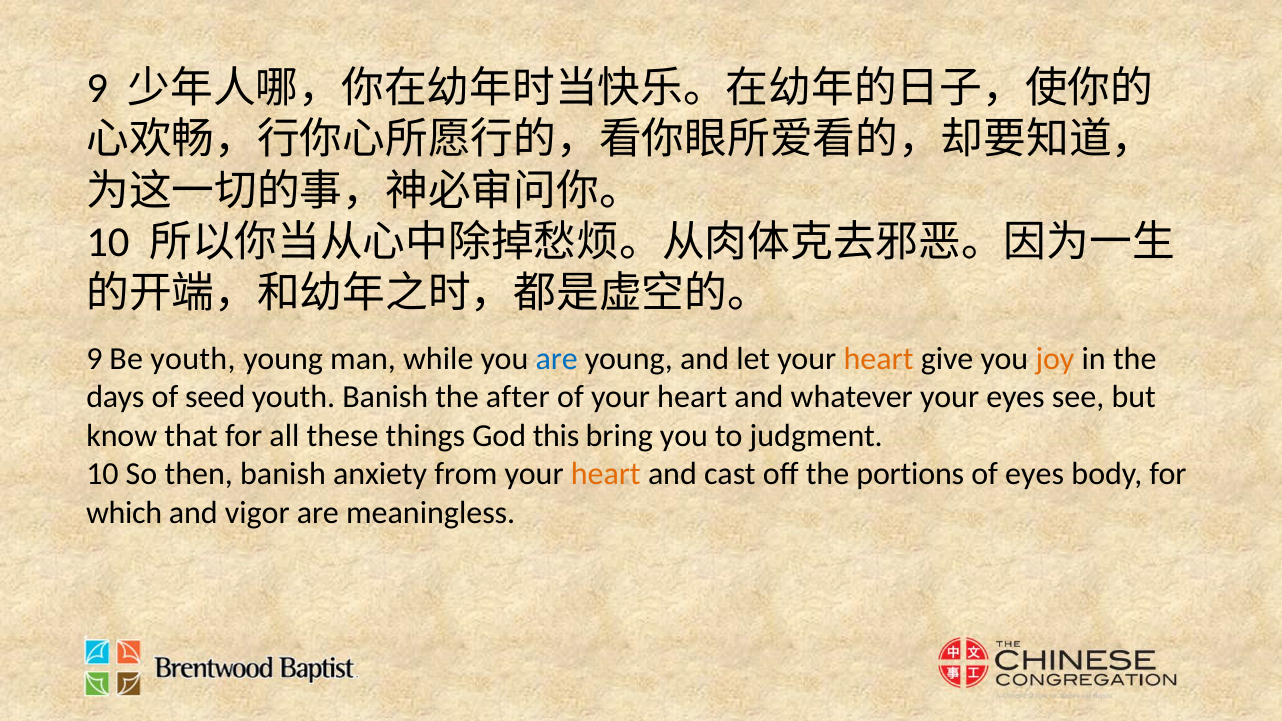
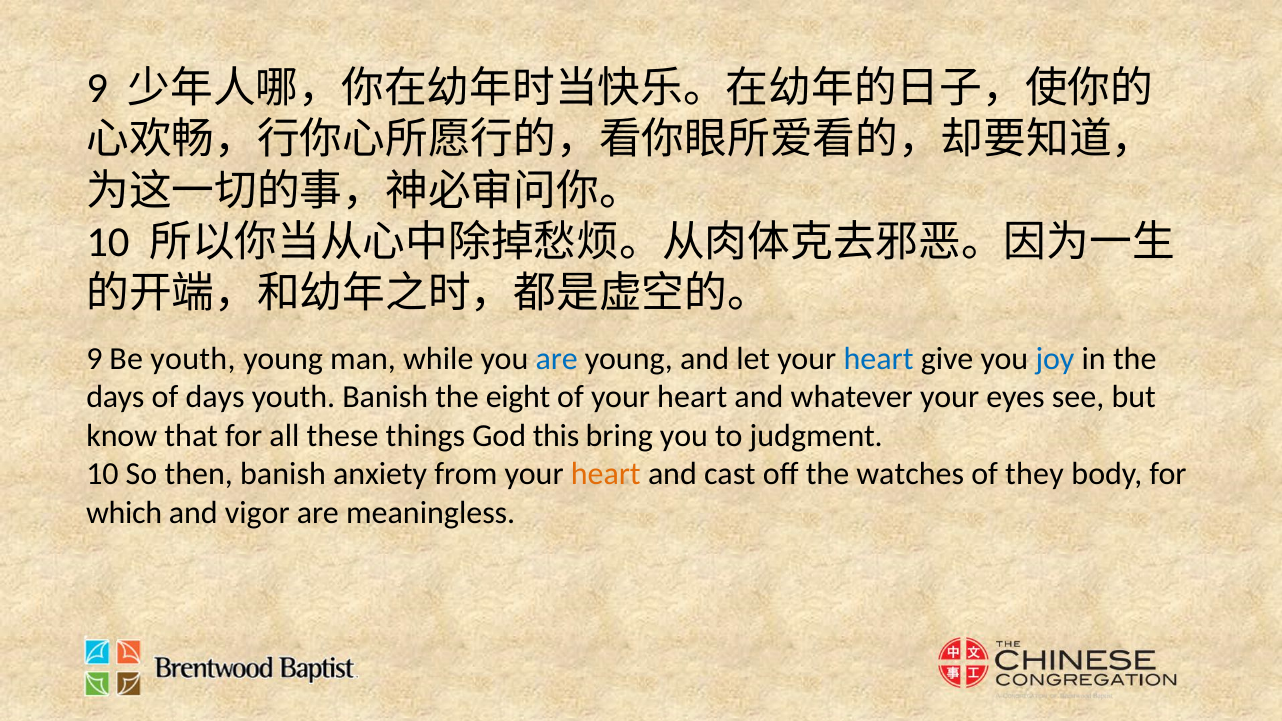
heart colour: orange -> blue (879, 359)
joy colour: orange -> blue (1055, 359)
of seed: seed -> days (215, 397)
after: after -> eight (518, 397)
portions: portions -> watches (910, 474)
of eyes: eyes -> they (1035, 474)
